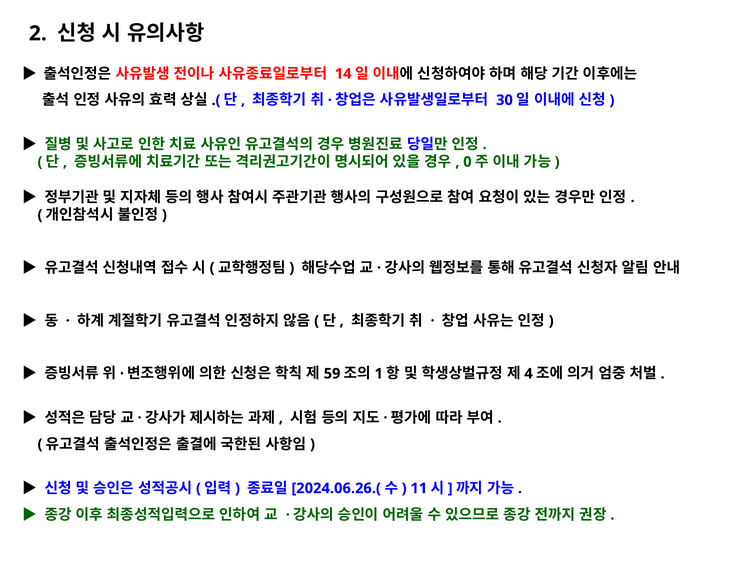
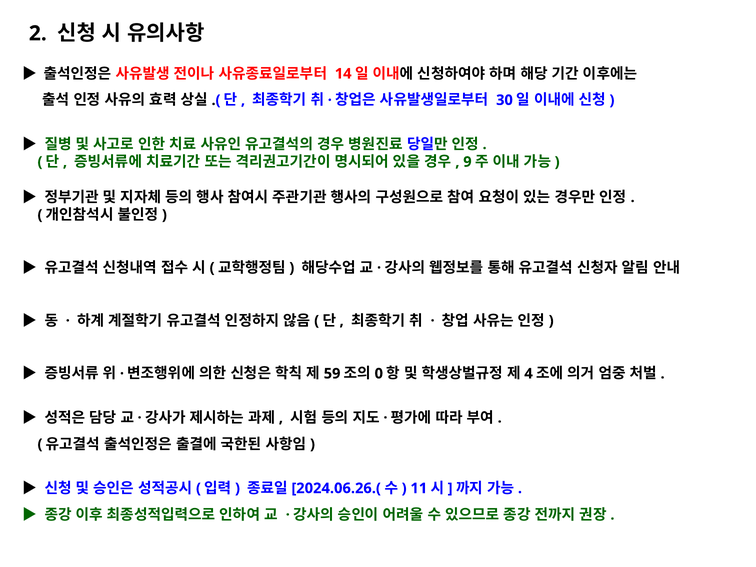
0: 0 -> 9 (467, 162)
1: 1 -> 0 (379, 374)
